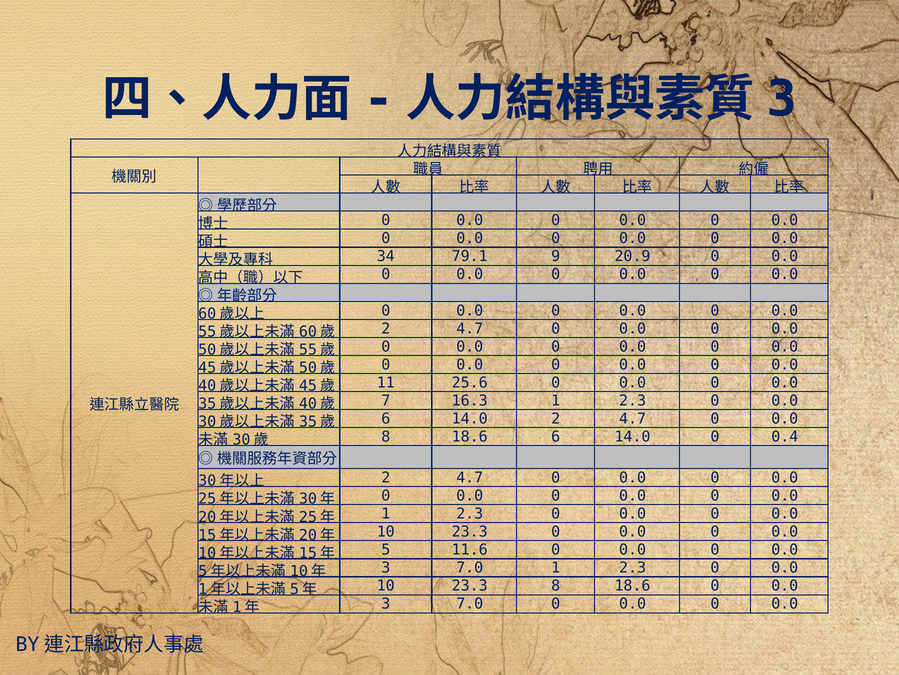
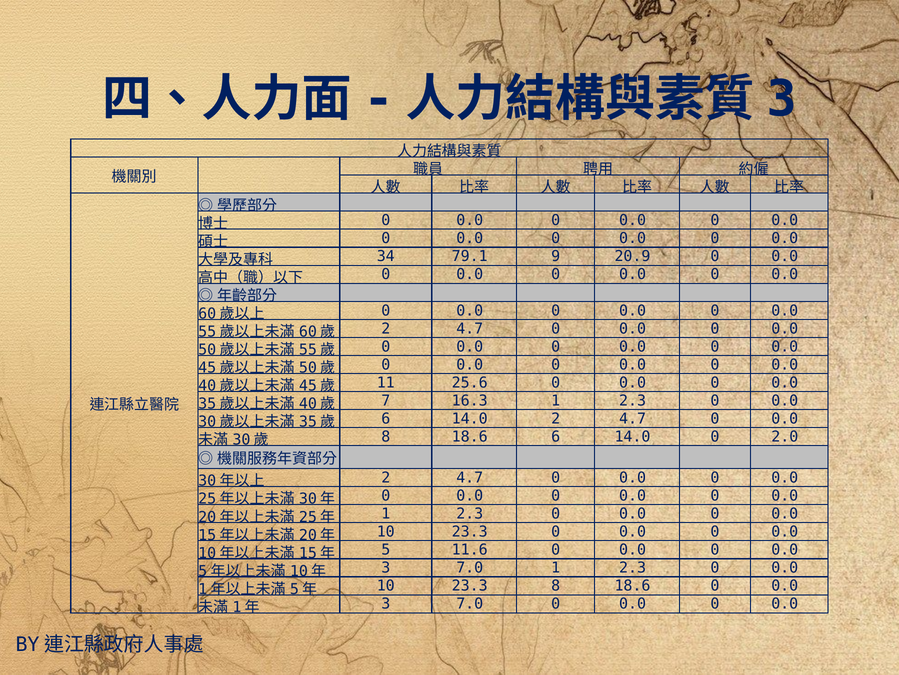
0.4: 0.4 -> 2.0 (785, 436)
